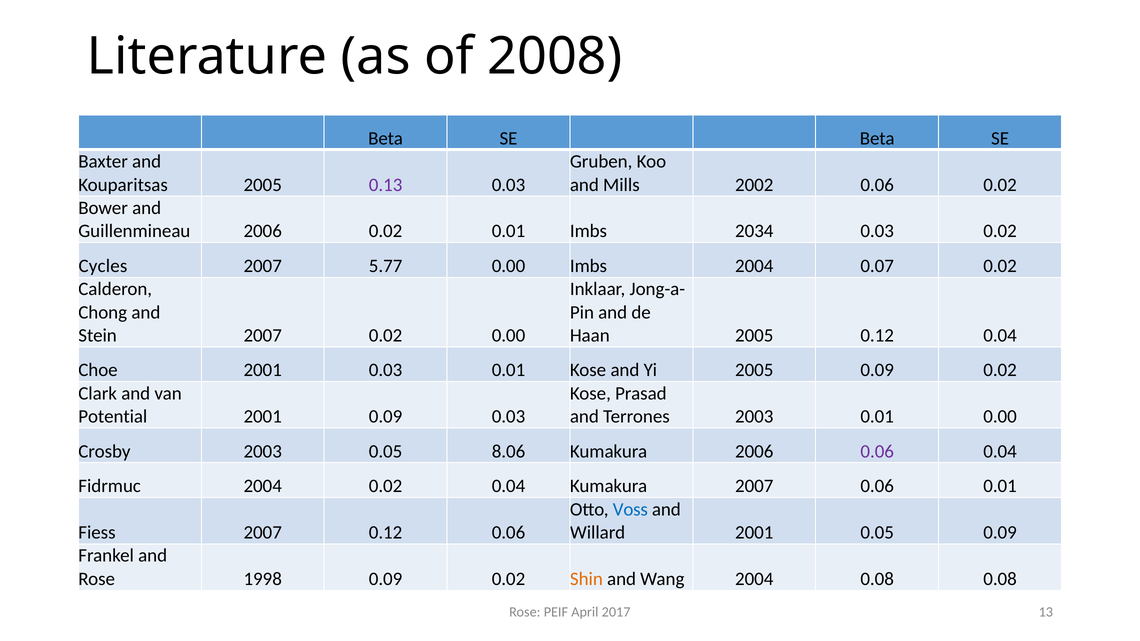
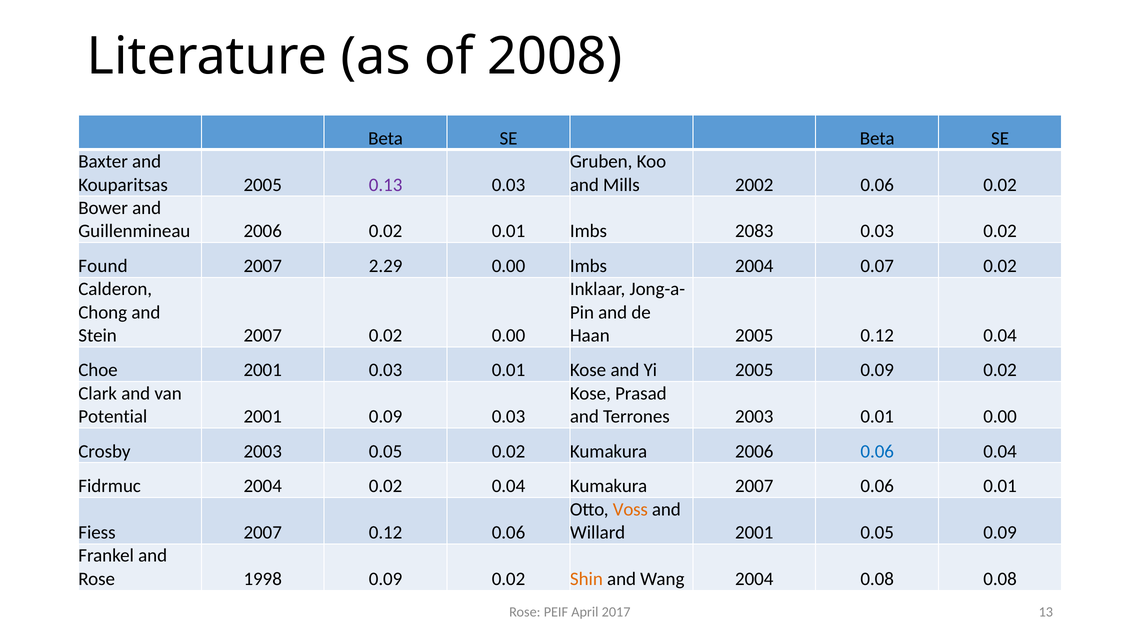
2034: 2034 -> 2083 (754, 231)
Cycles: Cycles -> Found (103, 266)
5.77: 5.77 -> 2.29 (386, 266)
0.05 8.06: 8.06 -> 0.02 (509, 452)
0.06 colour: purple -> blue (877, 452)
Voss colour: blue -> orange (630, 509)
